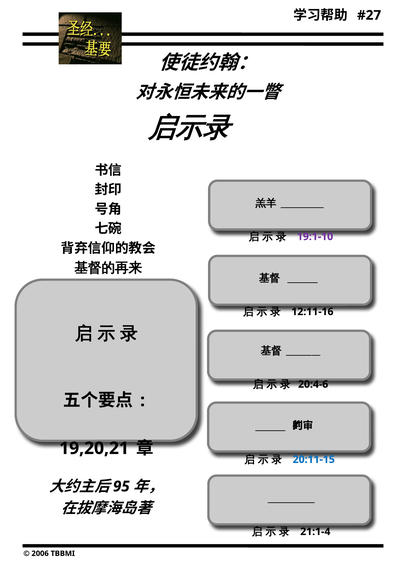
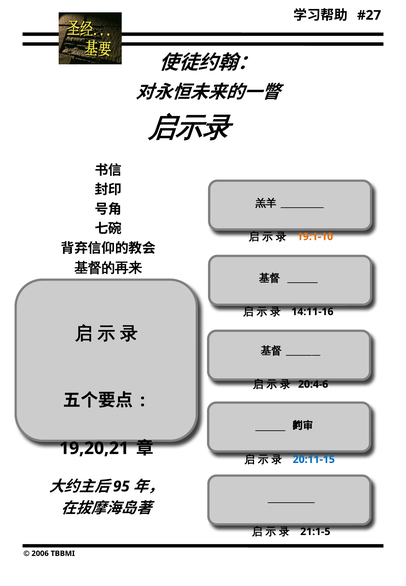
19:1-10 colour: purple -> orange (315, 237)
12:11-16: 12:11-16 -> 14:11-16 (312, 312)
21:1-4: 21:1-4 -> 21:1-5 (315, 532)
